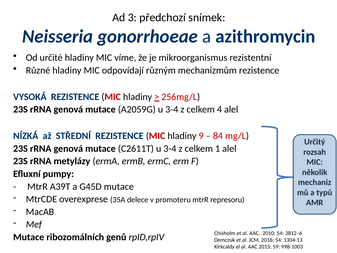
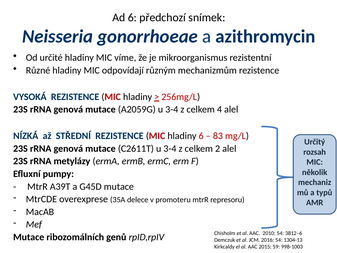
Ad 3: 3 -> 6 (132, 18)
hladiny 9: 9 -> 6 (201, 136)
84: 84 -> 83 (218, 136)
1: 1 -> 2 (218, 148)
